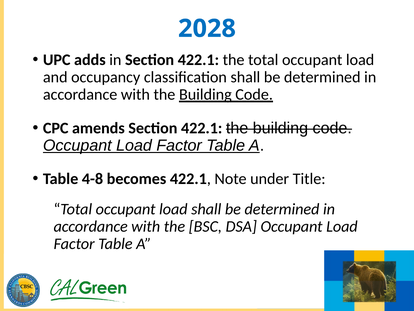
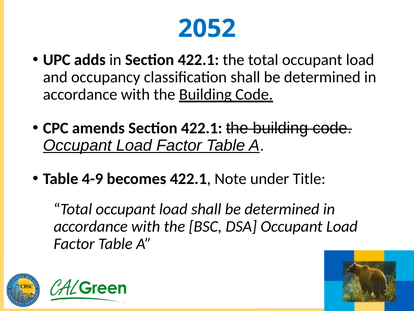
2028: 2028 -> 2052 (207, 29)
4-8: 4-8 -> 4-9 (92, 179)
